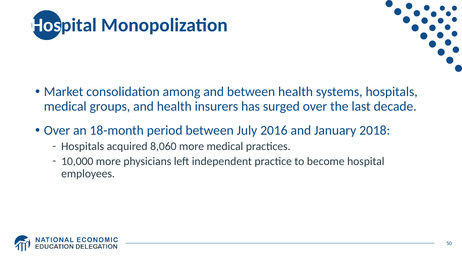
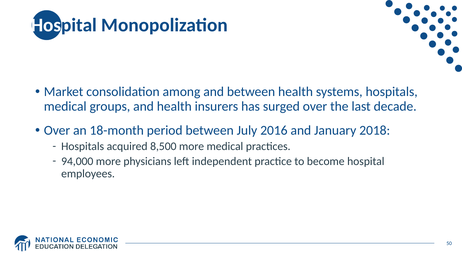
8,060: 8,060 -> 8,500 (163, 146)
10,000: 10,000 -> 94,000 (77, 161)
